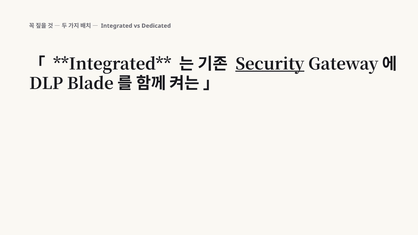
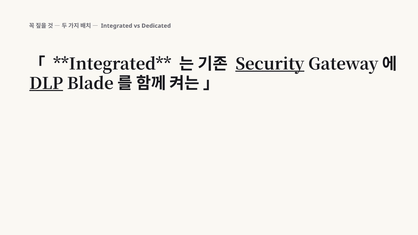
DLP underline: none -> present (46, 84)
